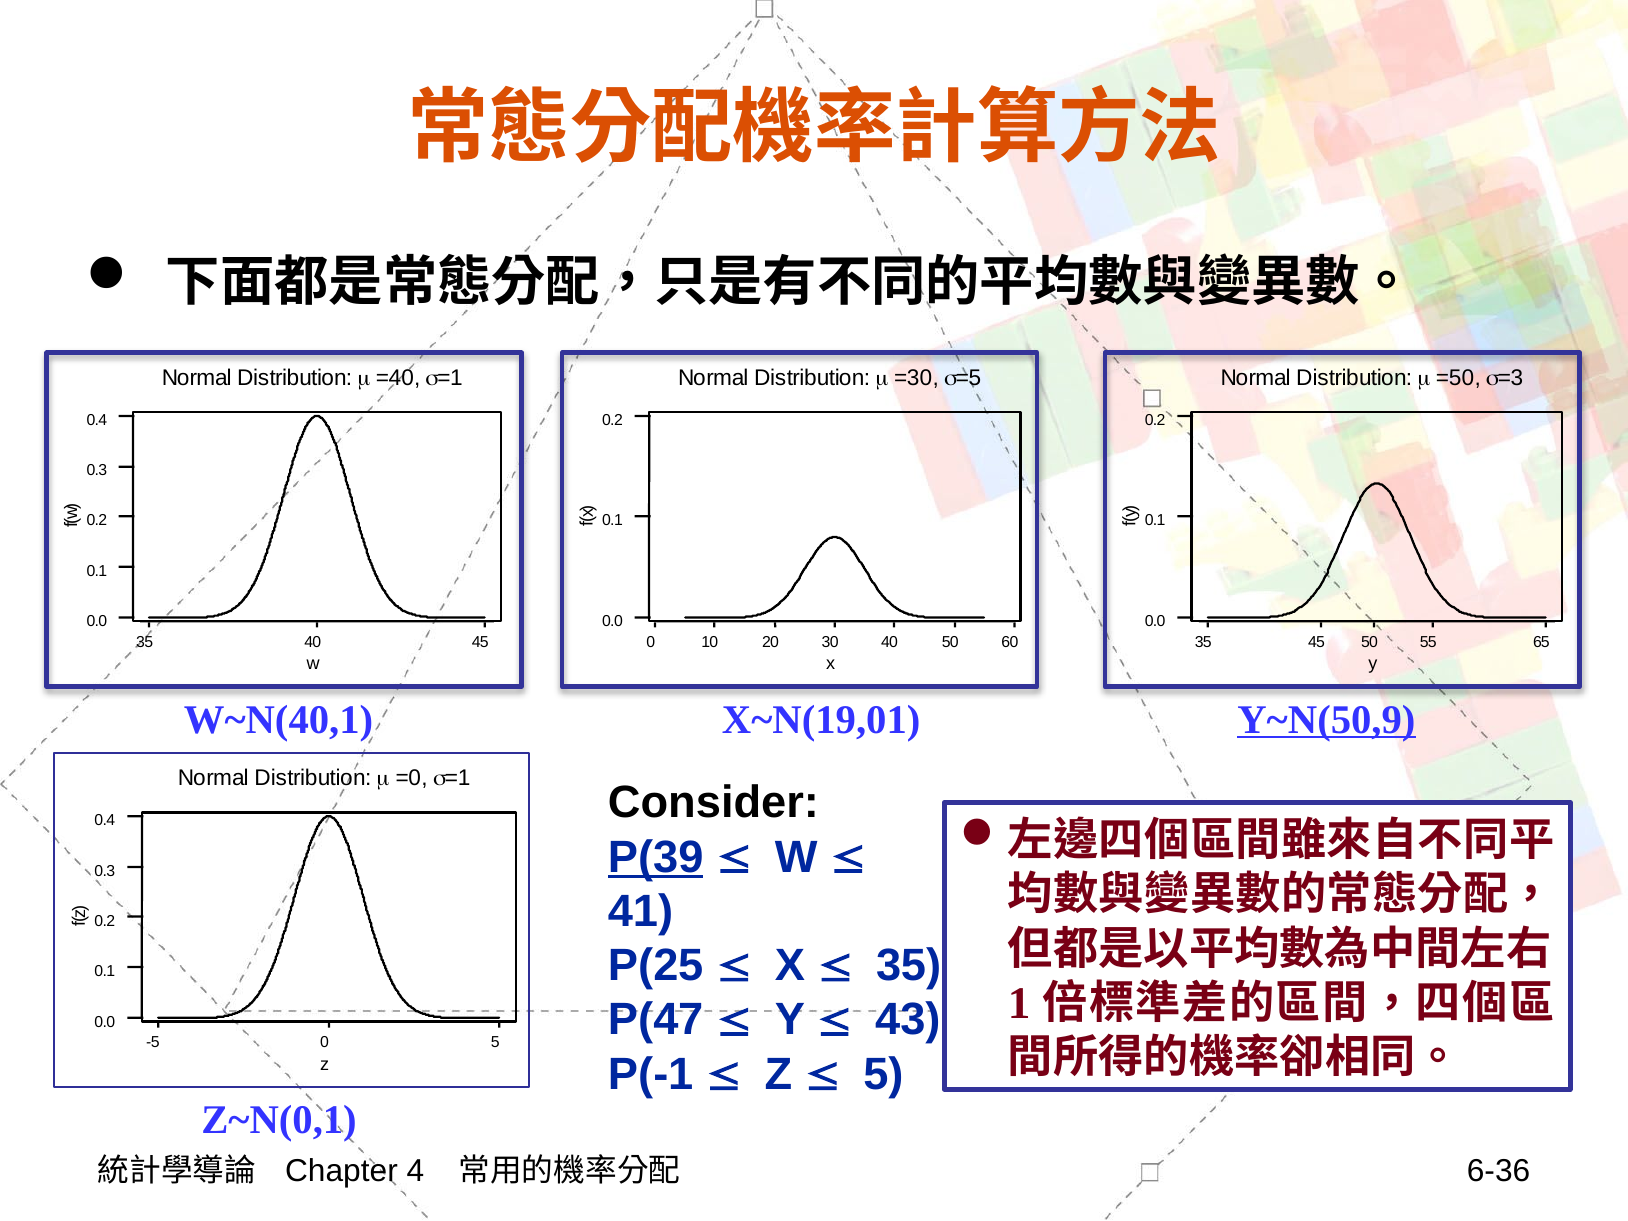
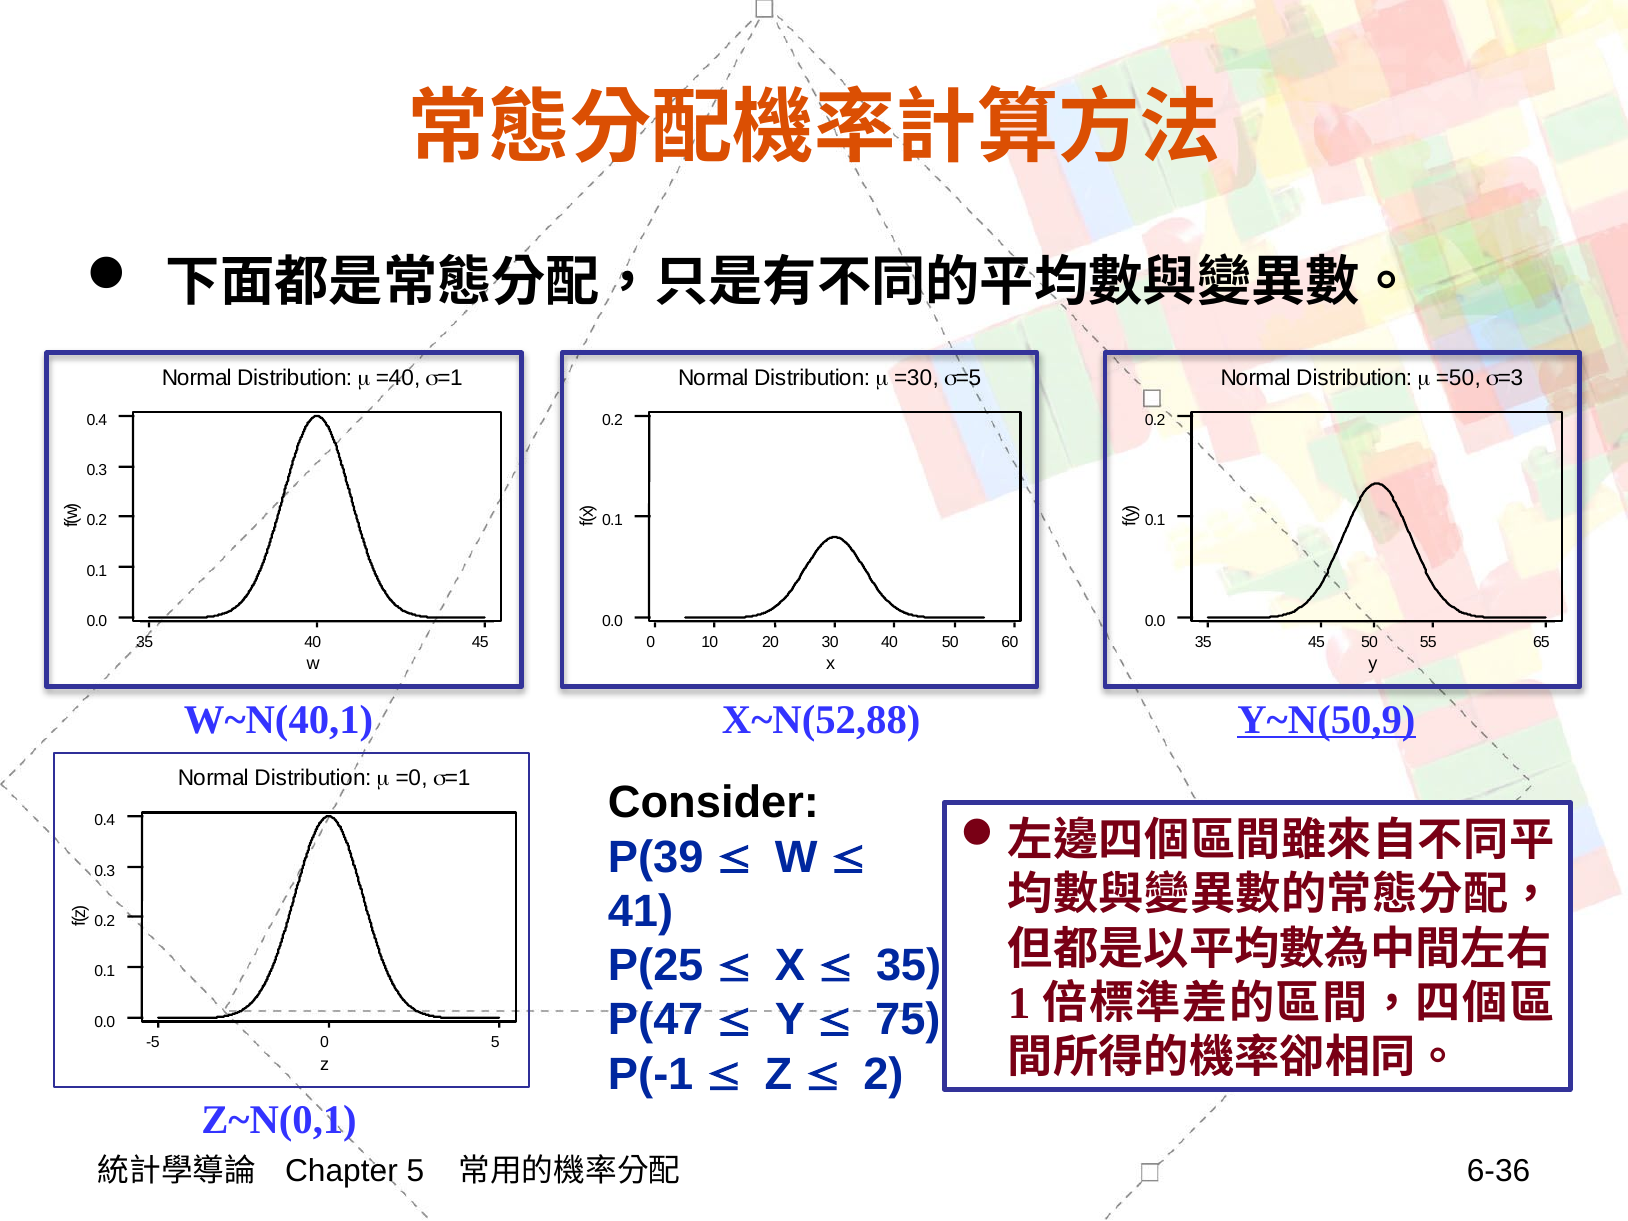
X~N(19,01: X~N(19,01 -> X~N(52,88 (821, 720)
P(39 underline: present -> none (656, 857)
43: 43 -> 75 (908, 1020)
5: 5 -> 2 (883, 1074)
Chapter 4: 4 -> 5 (415, 1171)
